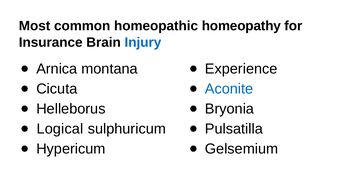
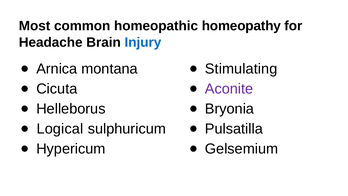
Insurance: Insurance -> Headache (51, 42)
Experience: Experience -> Stimulating (241, 69)
Aconite colour: blue -> purple (229, 89)
